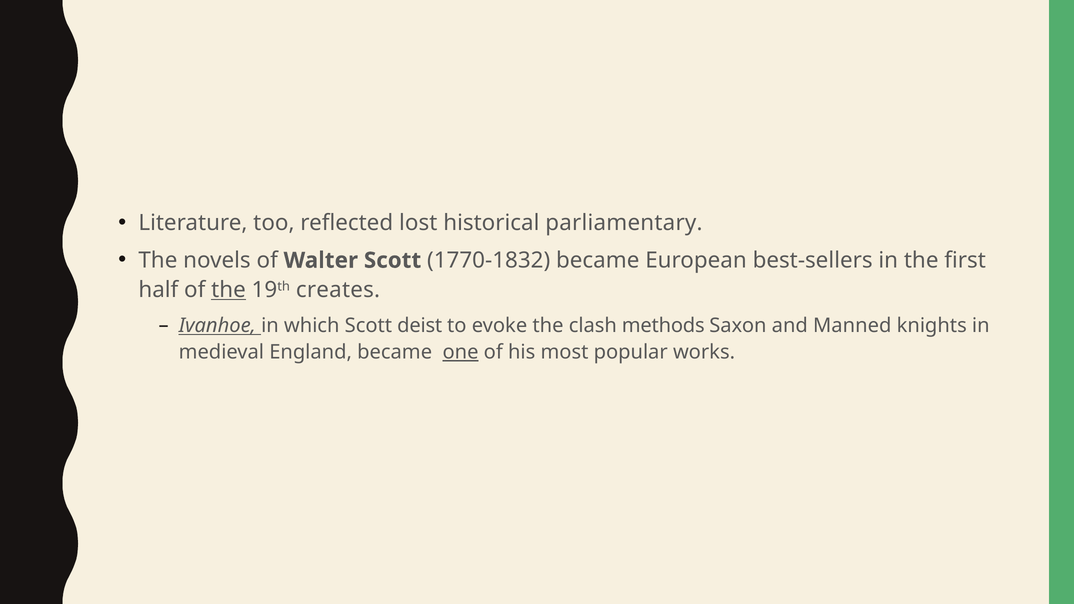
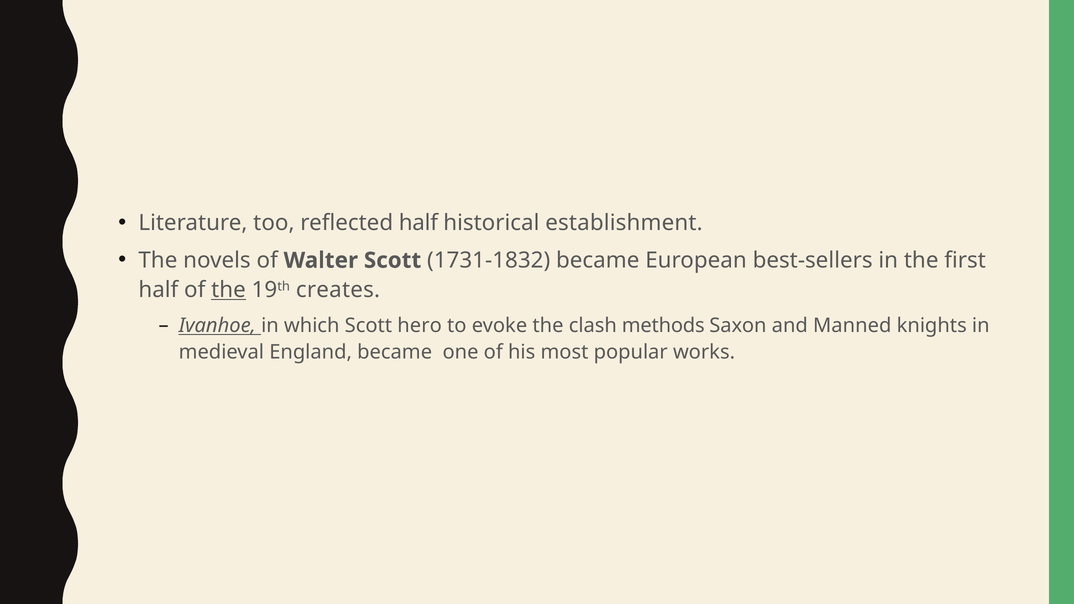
reflected lost: lost -> half (418, 223)
parliamentary: parliamentary -> establishment (624, 223)
1770-1832: 1770-1832 -> 1731-1832 (489, 260)
deist: deist -> hero (420, 326)
one underline: present -> none (461, 352)
